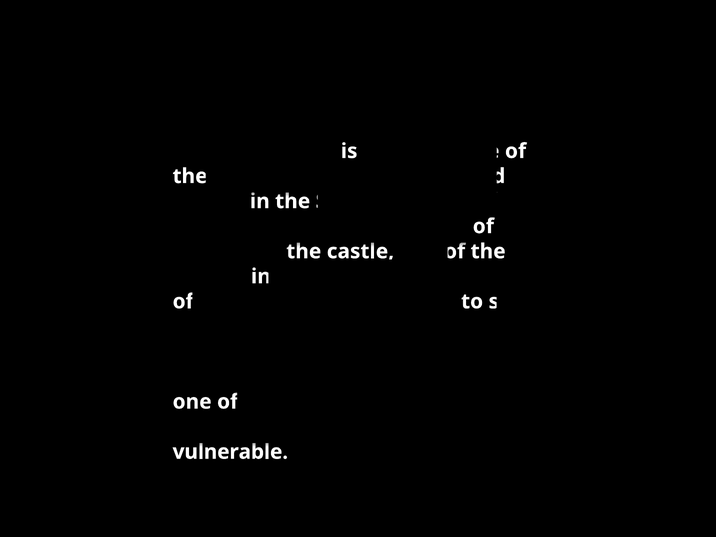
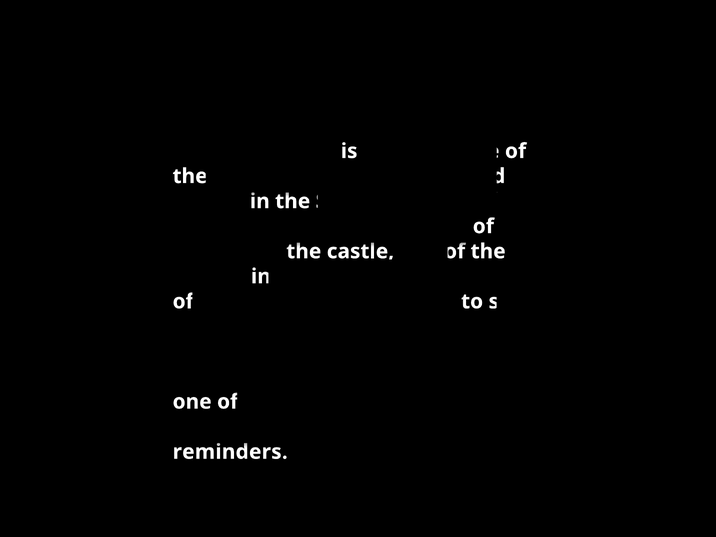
vulnerable: vulnerable -> reminders (230, 452)
